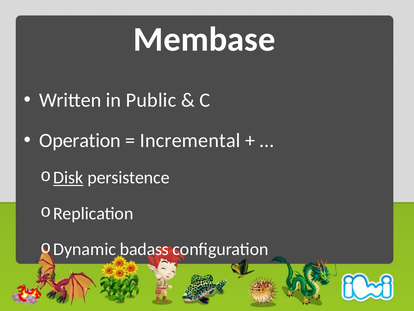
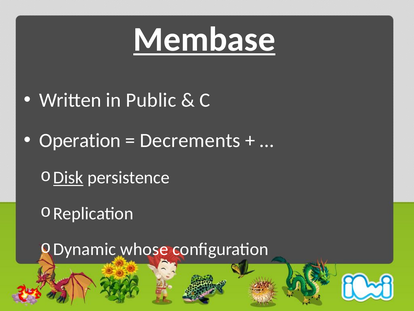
Membase underline: none -> present (204, 39)
Incremental: Incremental -> Decrements (190, 140)
badass: badass -> whose (144, 249)
